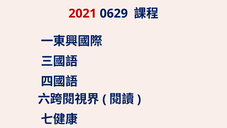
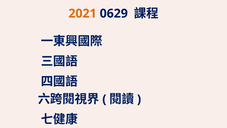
2021 colour: red -> orange (82, 13)
